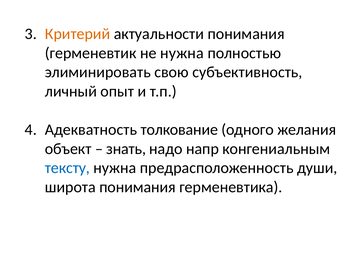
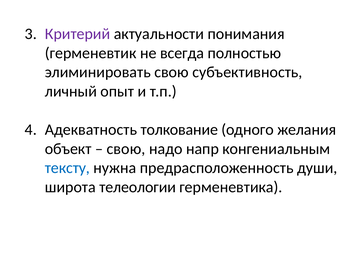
Критерий colour: orange -> purple (78, 34)
не нужна: нужна -> всегда (182, 53)
знать: знать -> свою (126, 149)
широта понимания: понимания -> телеологии (138, 187)
